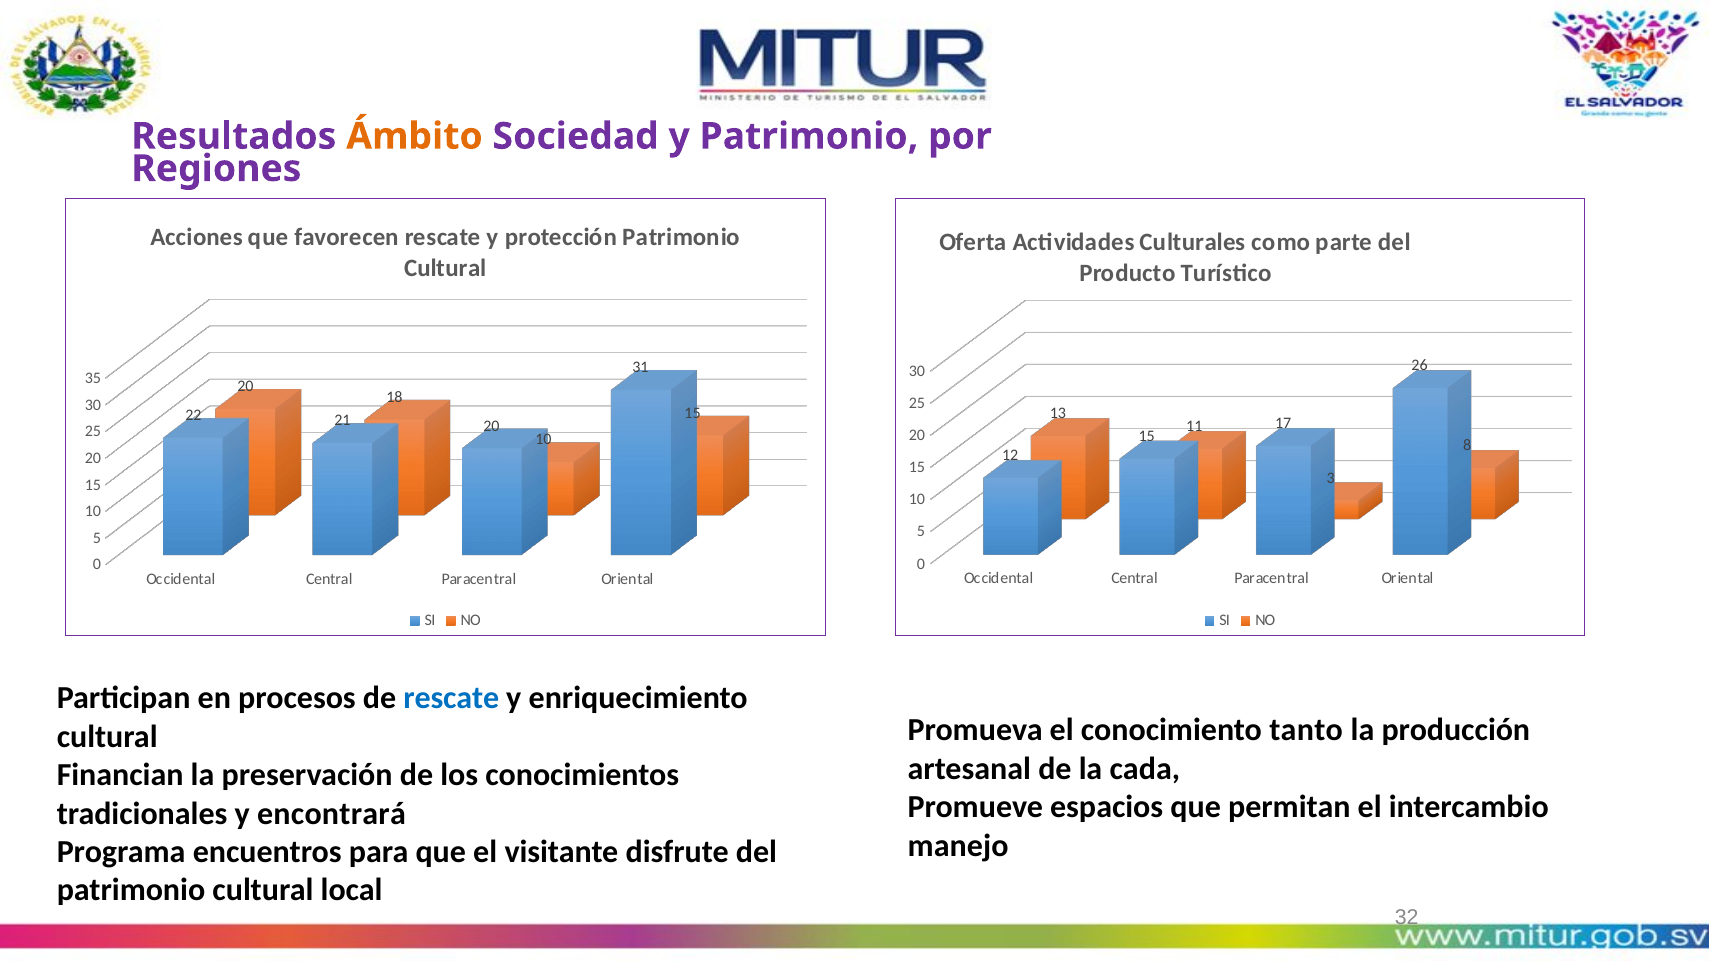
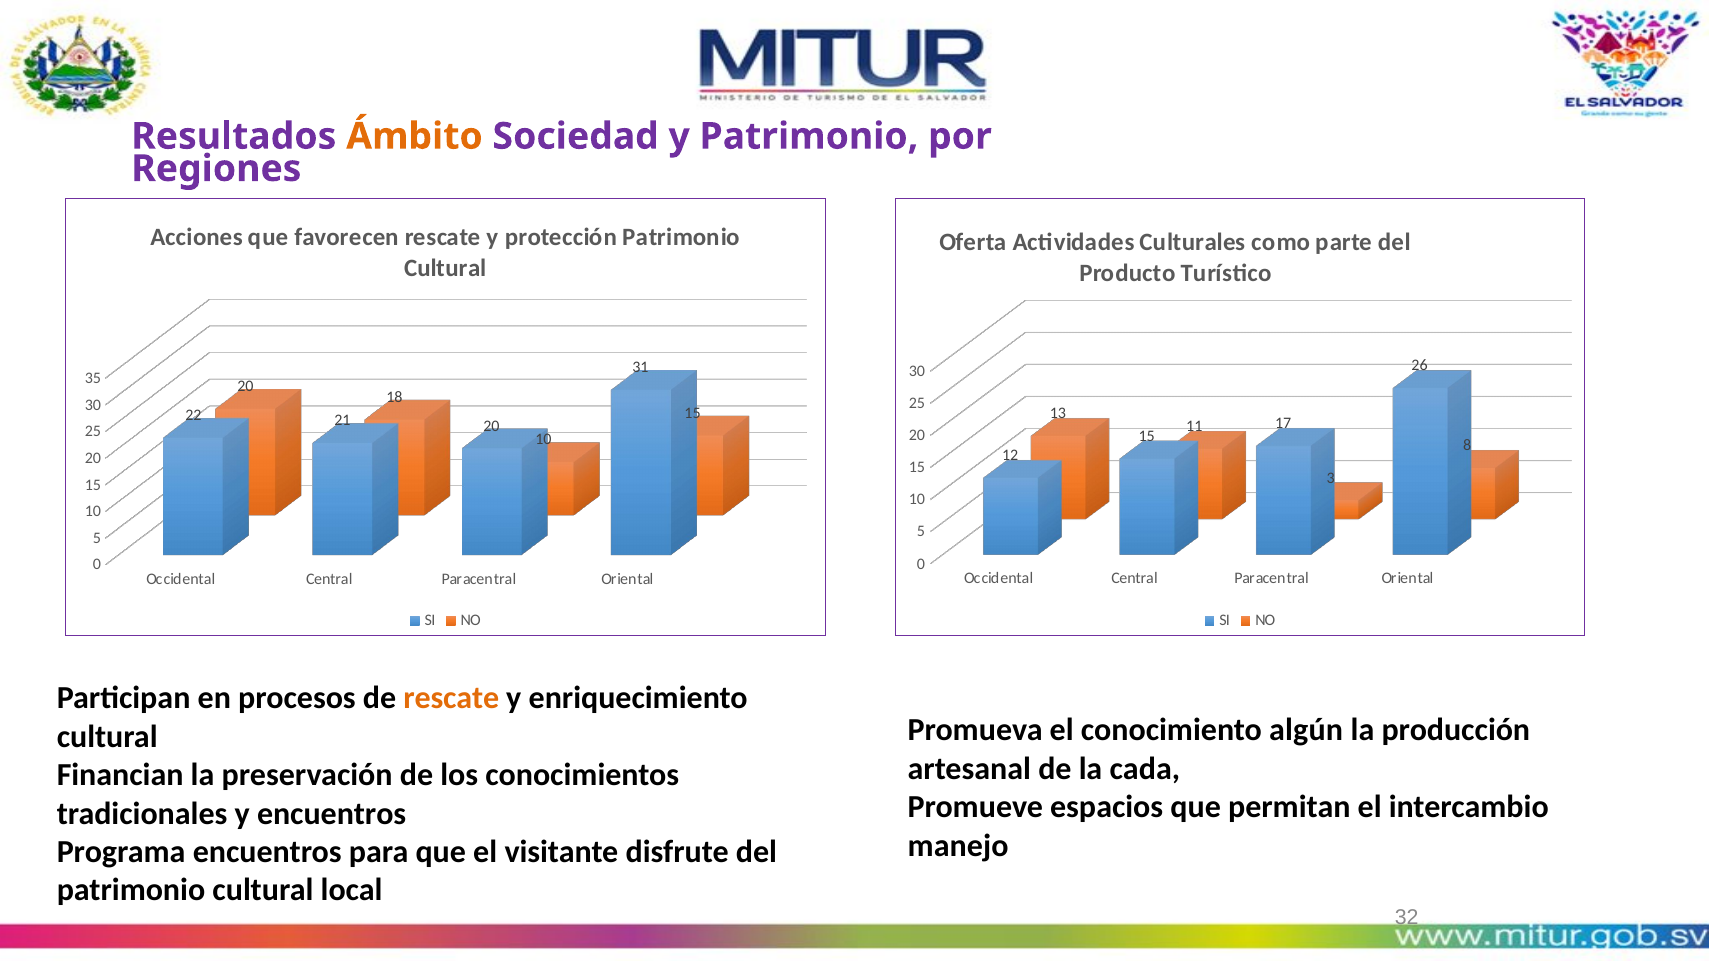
rescate colour: blue -> orange (451, 698)
tanto: tanto -> algún (1306, 731)
y encontrará: encontrará -> encuentros (332, 814)
